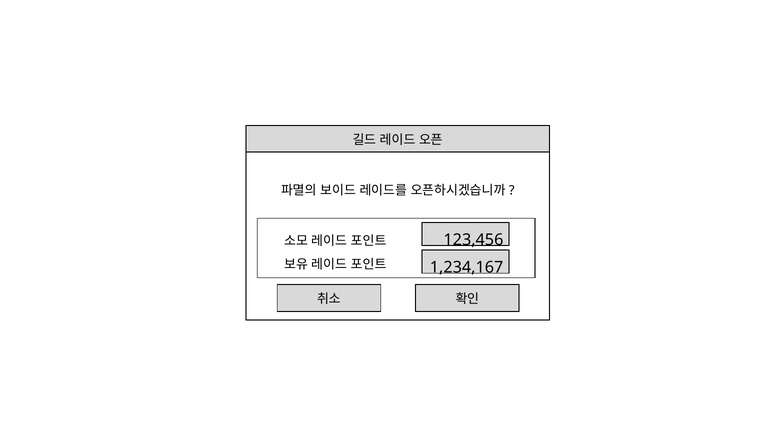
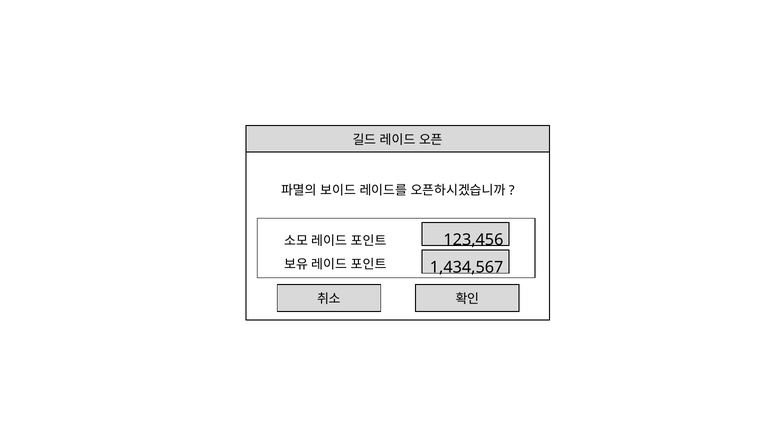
1,234,167: 1,234,167 -> 1,434,567 (467, 268)
